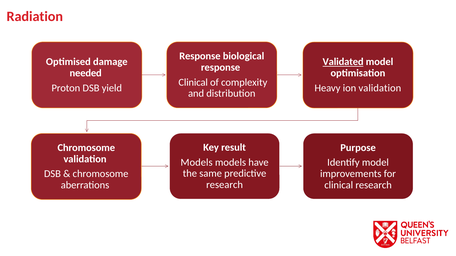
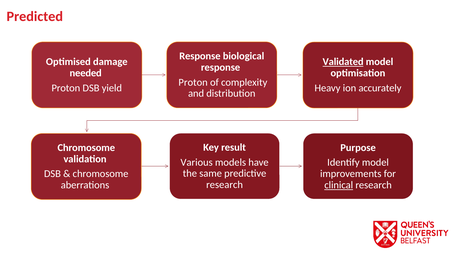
Radiation: Radiation -> Predicted (35, 17)
Clinical: Clinical -> Proton (193, 82)
ion validation: validation -> accurately (380, 88)
Models: Models -> Various (197, 163)
clinical underline: none -> present (339, 185)
